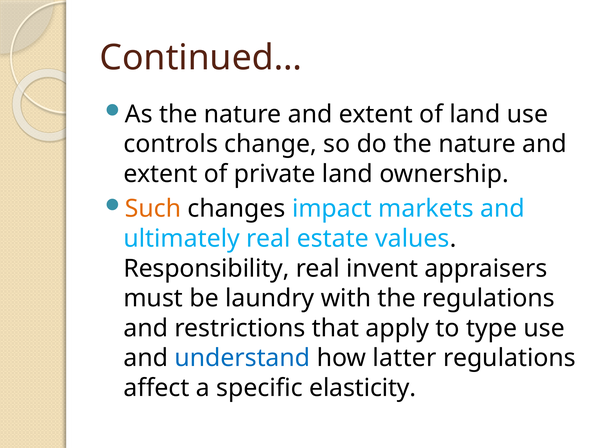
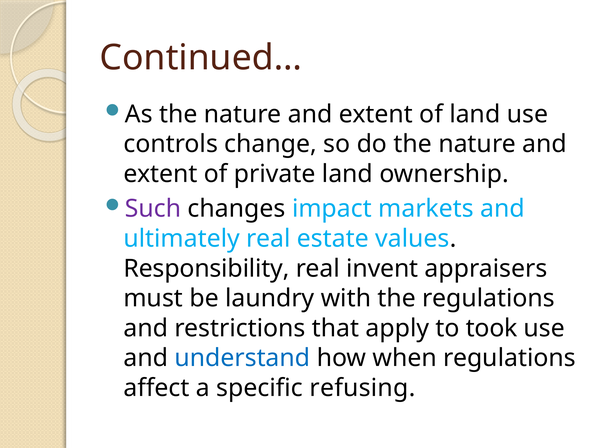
Such colour: orange -> purple (153, 209)
type: type -> took (492, 328)
latter: latter -> when (405, 358)
elasticity: elasticity -> refusing (362, 388)
